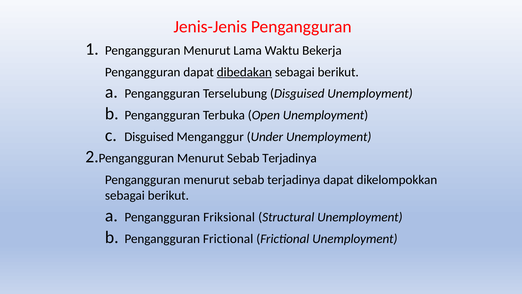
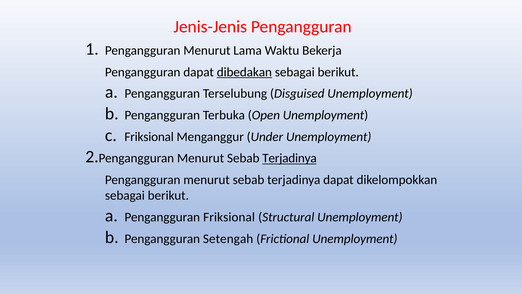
Disguised: Disguised -> Friksional (149, 137)
Terjadinya underline: none -> present (290, 158)
Pengangguran Frictional: Frictional -> Setengah (228, 238)
